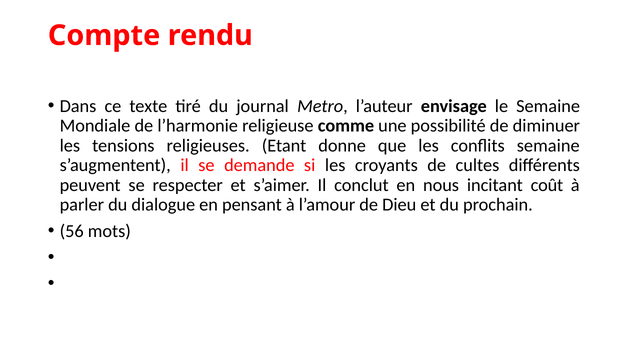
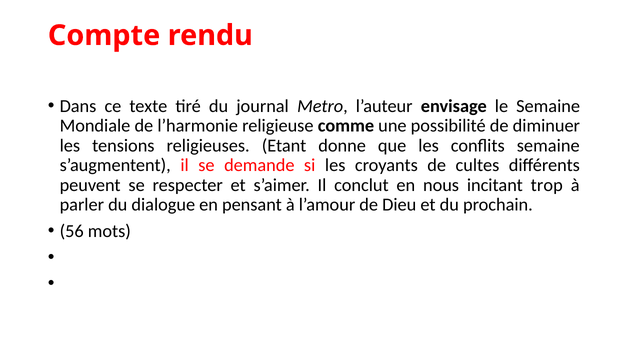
coût: coût -> trop (547, 185)
